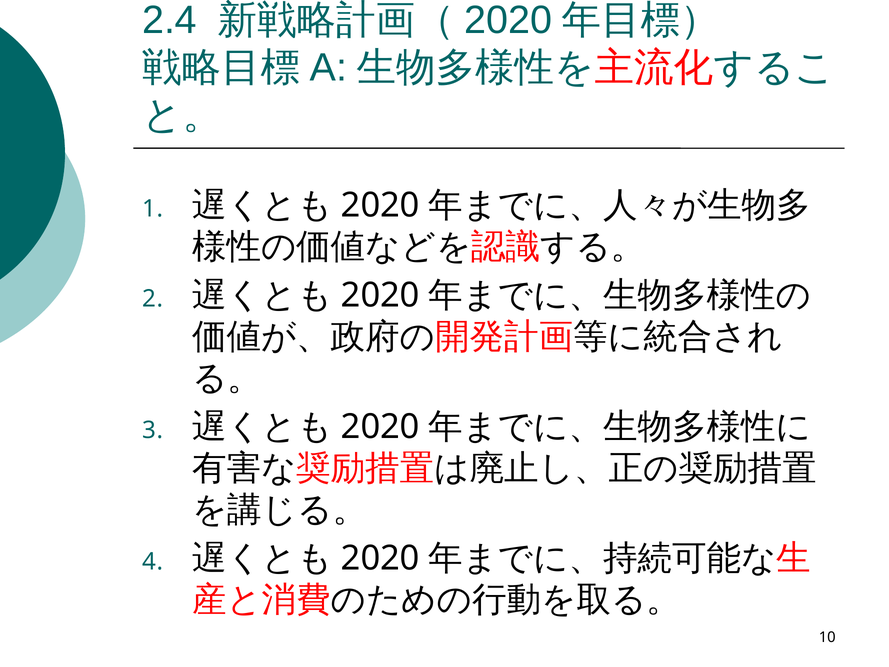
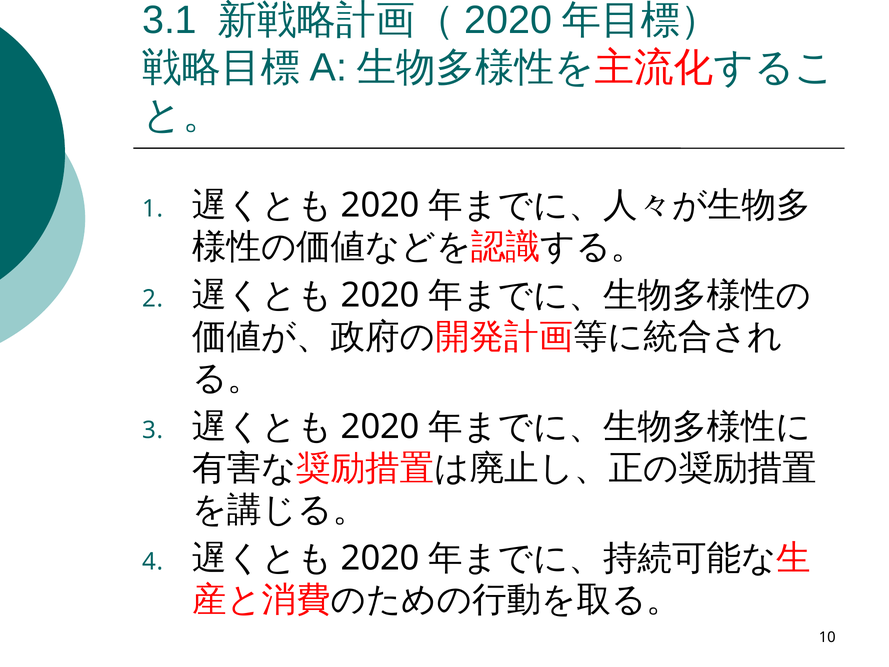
2.4: 2.4 -> 3.1 (170, 20)
